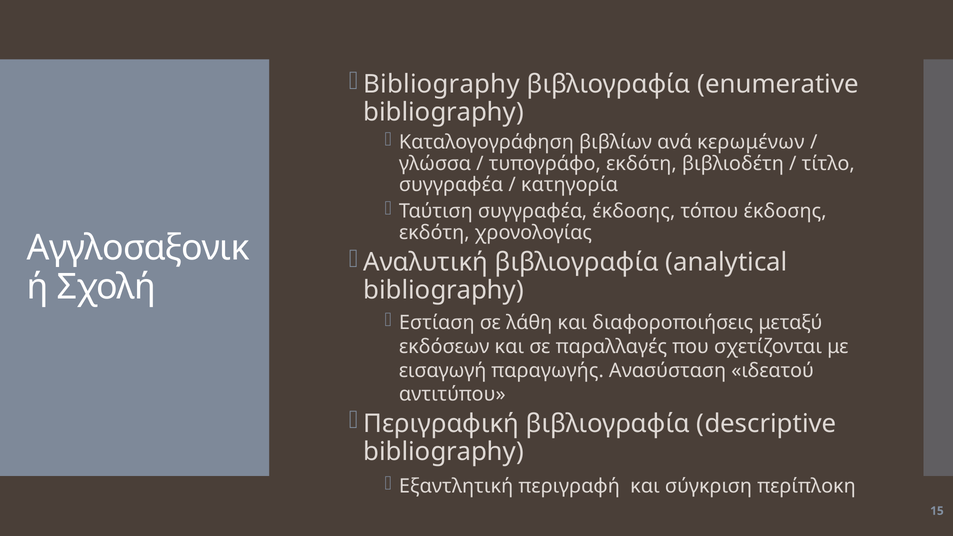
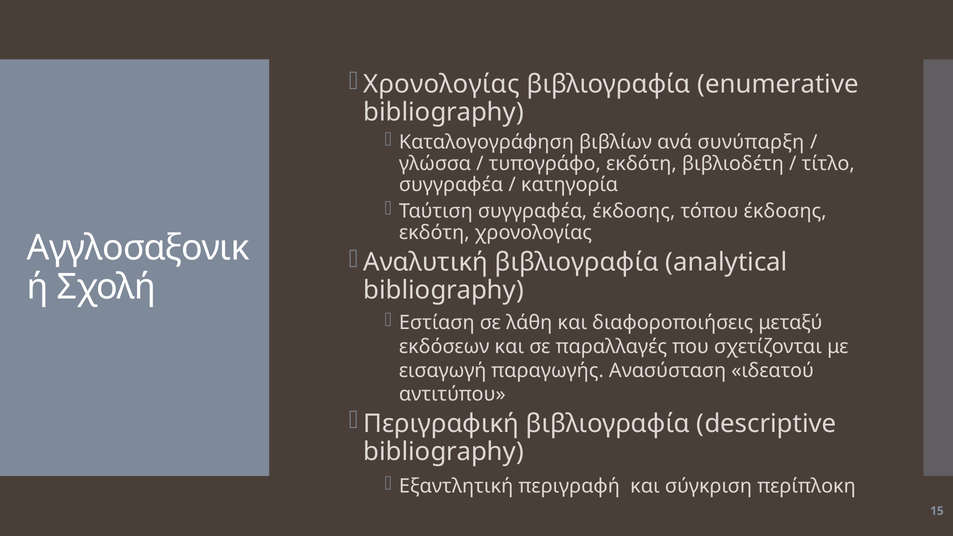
Bibliography: Bibliography -> Χρονολογίας (442, 84)
κερωμένων: κερωμένων -> συνύπαρξη (751, 142)
